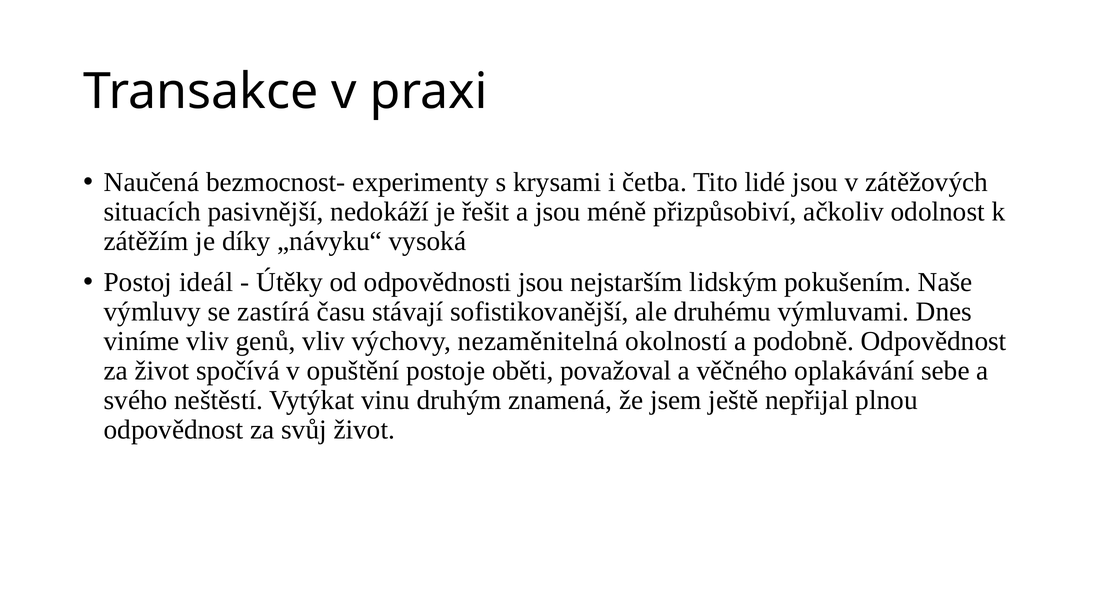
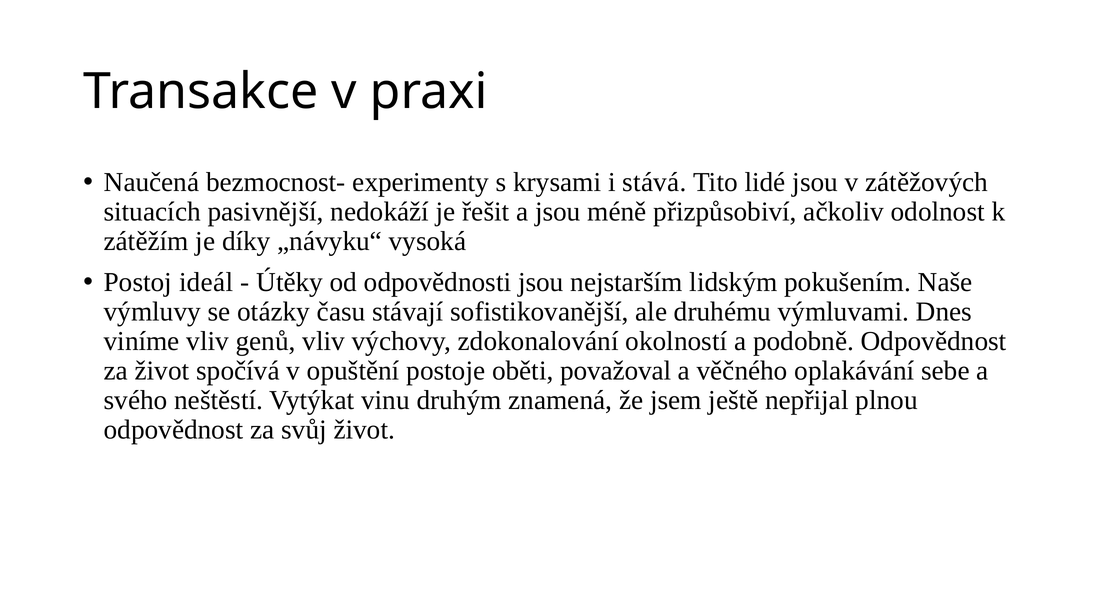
četba: četba -> stává (654, 182)
zastírá: zastírá -> otázky (274, 312)
nezaměnitelná: nezaměnitelná -> zdokonalování (538, 341)
